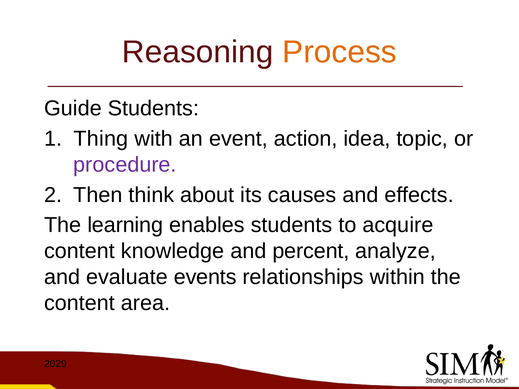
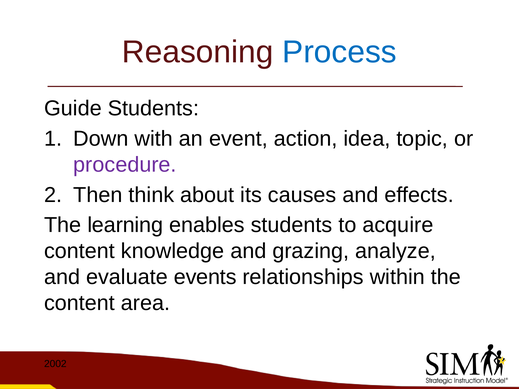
Process colour: orange -> blue (340, 52)
Thing: Thing -> Down (101, 139)
percent: percent -> grazing (311, 251)
2029: 2029 -> 2002 (55, 364)
